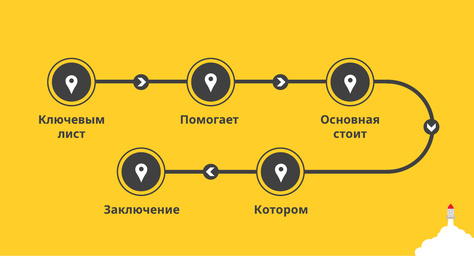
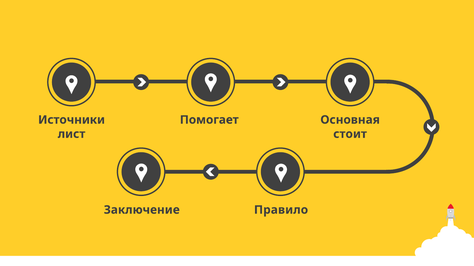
Ключевым: Ключевым -> Источники (72, 120)
Котором: Котором -> Правило (281, 210)
